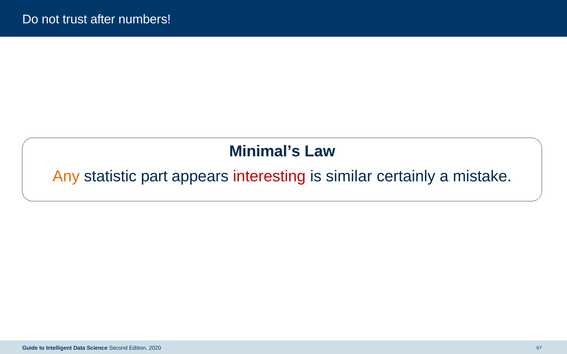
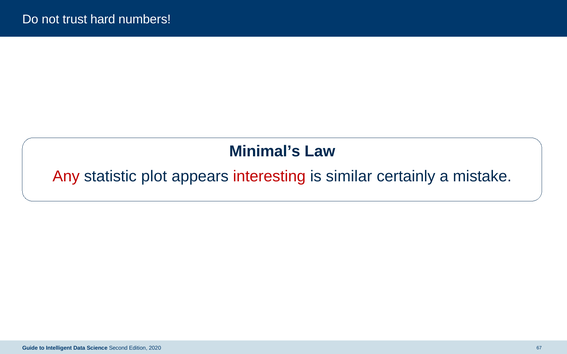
after: after -> hard (103, 19)
Any colour: orange -> red (66, 176)
part: part -> plot (154, 176)
